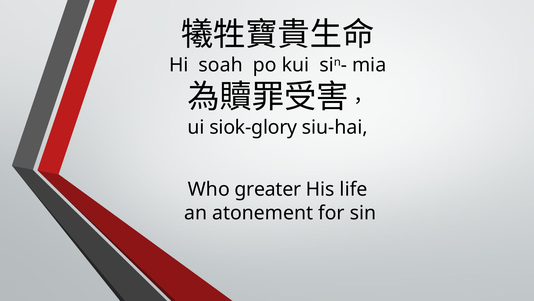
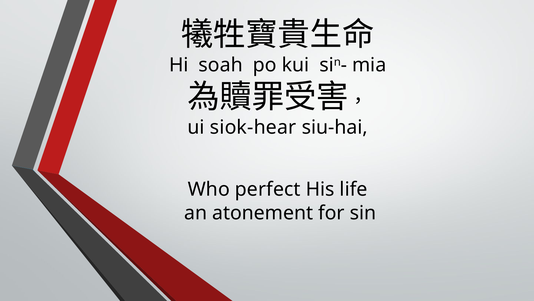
siok-glory: siok-glory -> siok-hear (253, 127)
greater: greater -> perfect (268, 189)
